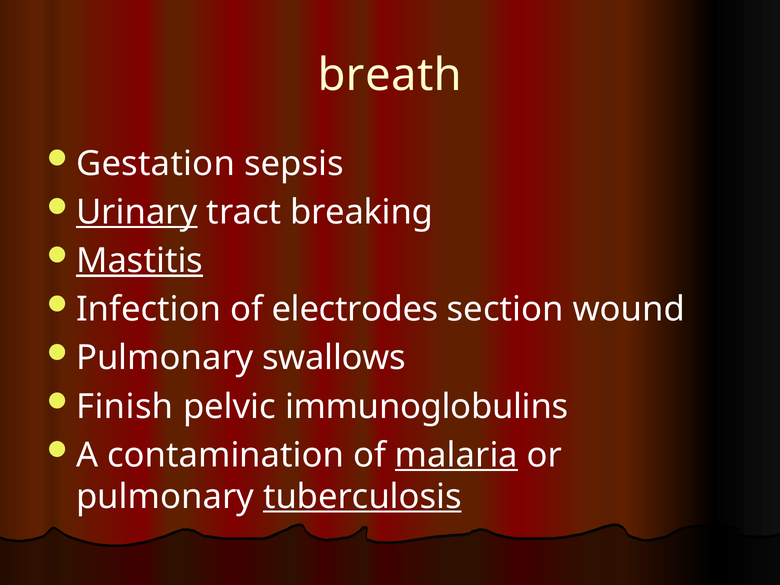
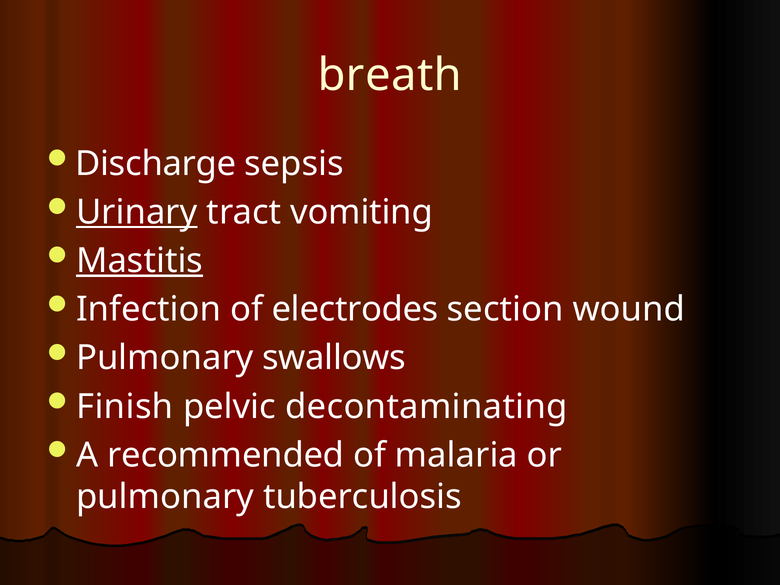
Gestation: Gestation -> Discharge (156, 164)
breaking: breaking -> vomiting (362, 212)
immunoglobulins: immunoglobulins -> decontaminating (426, 407)
contamination: contamination -> recommended (226, 455)
malaria underline: present -> none (456, 455)
tuberculosis underline: present -> none (362, 497)
